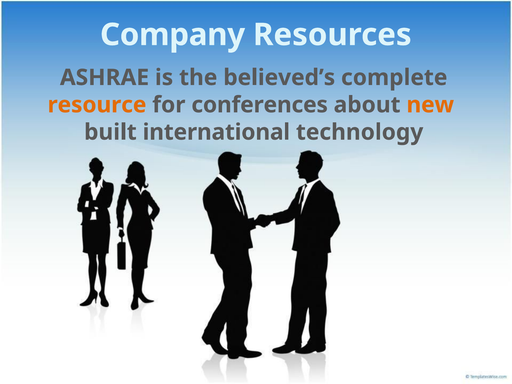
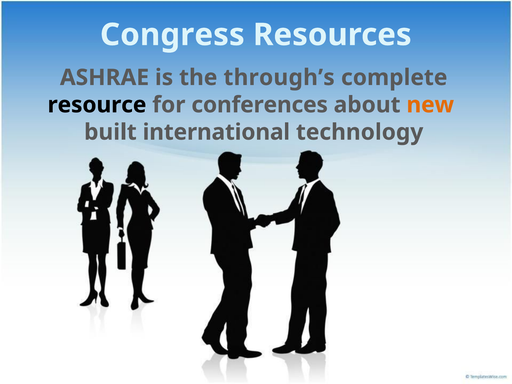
Company: Company -> Congress (172, 35)
believed’s: believed’s -> through’s (279, 78)
resource colour: orange -> black (97, 105)
